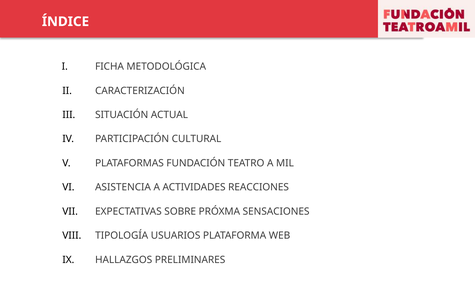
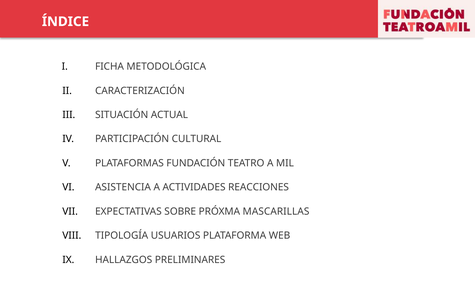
SENSACIONES: SENSACIONES -> MASCARILLAS (276, 211)
